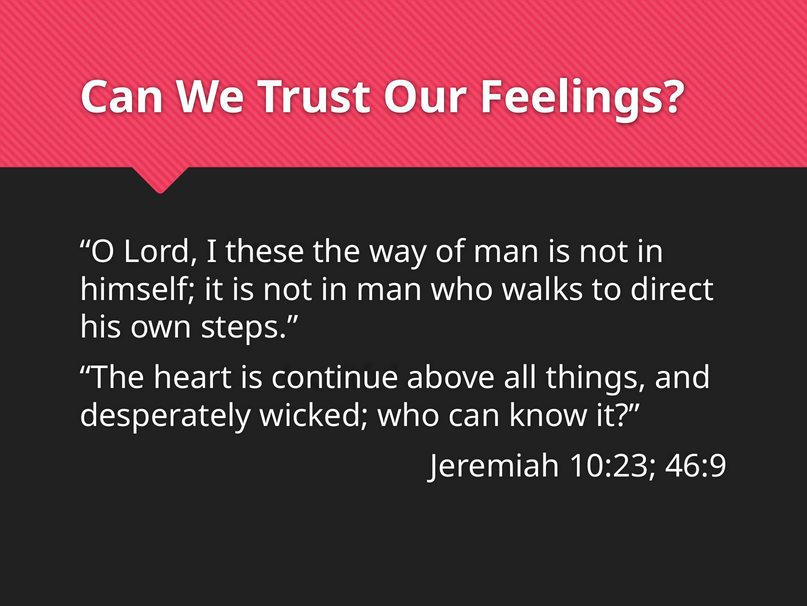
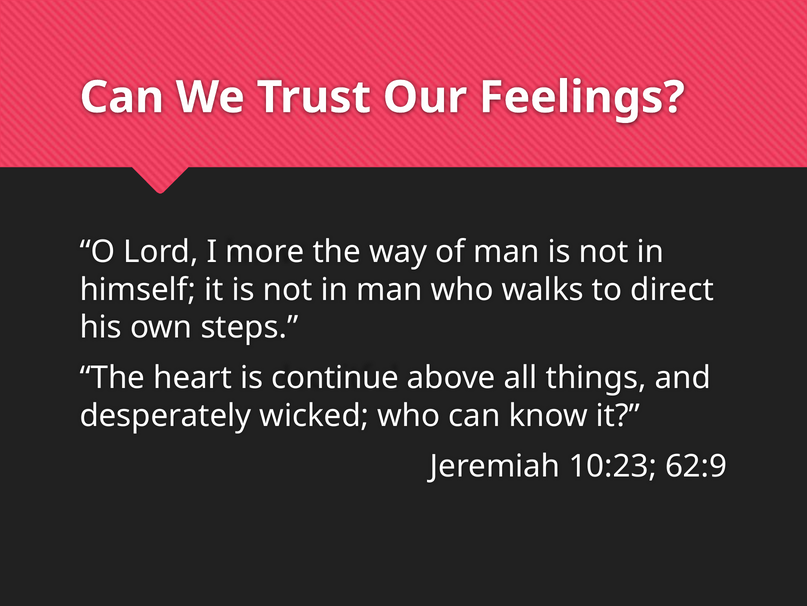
these: these -> more (265, 252)
46:9: 46:9 -> 62:9 (696, 466)
